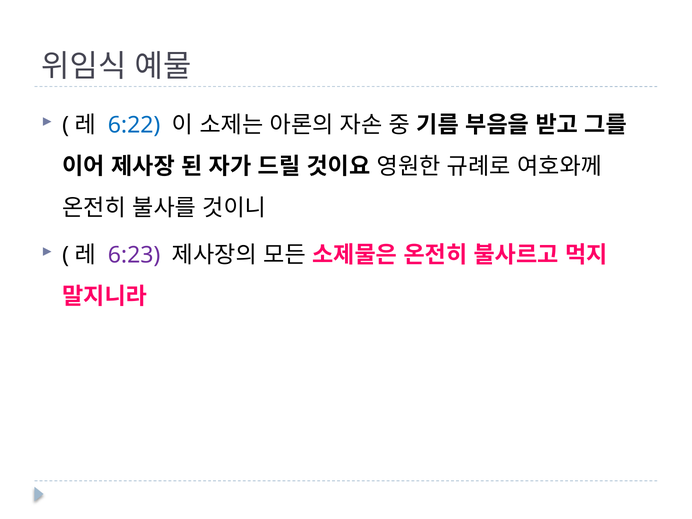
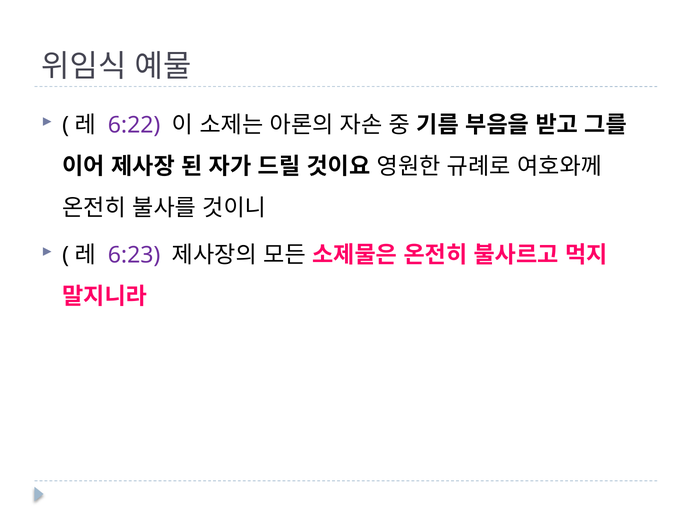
6:22 colour: blue -> purple (134, 125)
